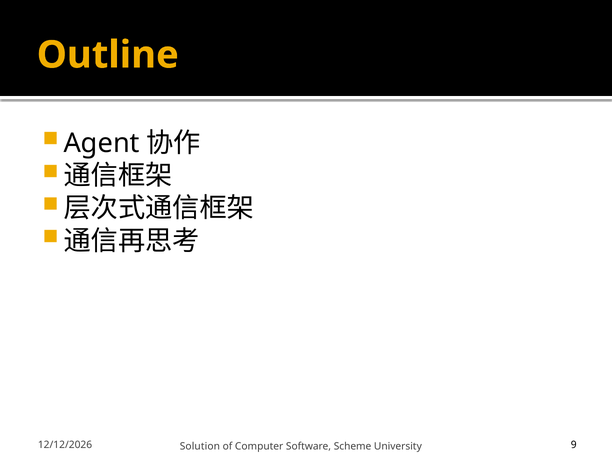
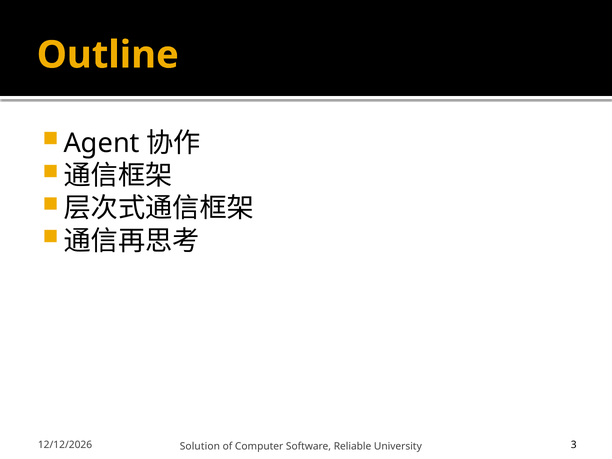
Scheme: Scheme -> Reliable (353, 446)
9: 9 -> 3 (574, 445)
